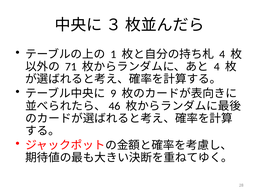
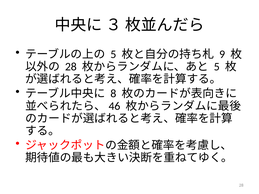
1: 1 -> 5 (113, 54)
4: 4 -> 9 (222, 54)
71: 71 -> 28 (71, 67)
4: 4 -> 5 (217, 67)
9: 9 -> 8 (113, 94)
